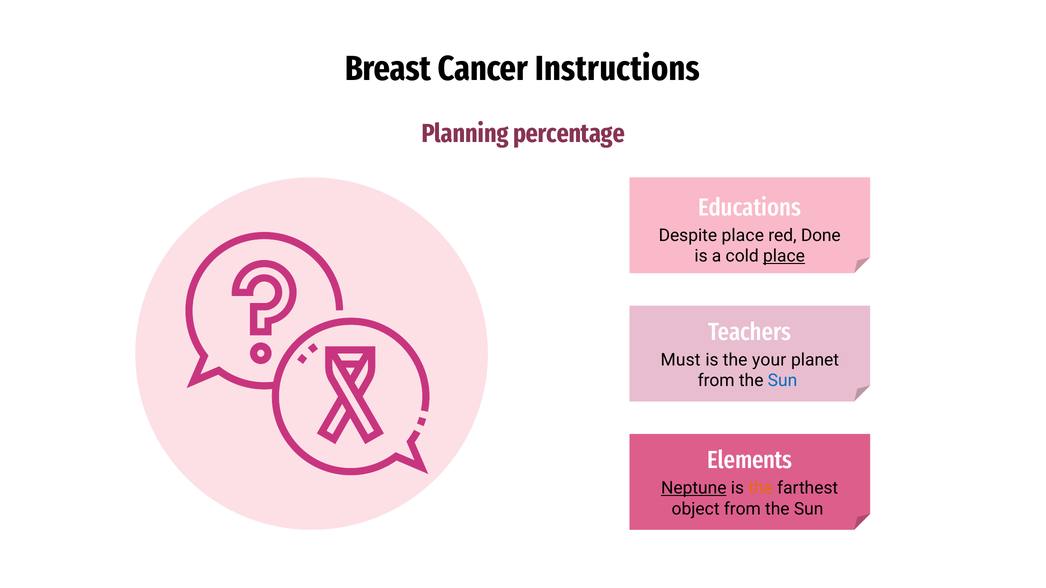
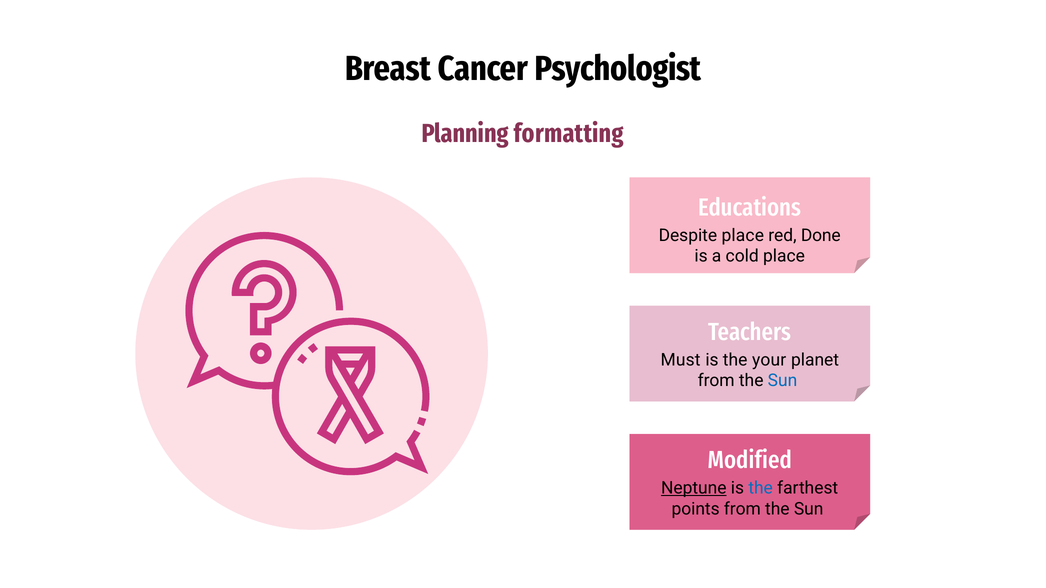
Instructions: Instructions -> Psychologist (618, 69)
percentage: percentage -> formatting (569, 134)
place underline: present -> none (784, 256)
Elements: Elements -> Modified (750, 461)
the colour: orange -> blue (761, 488)
object: object -> points (696, 509)
